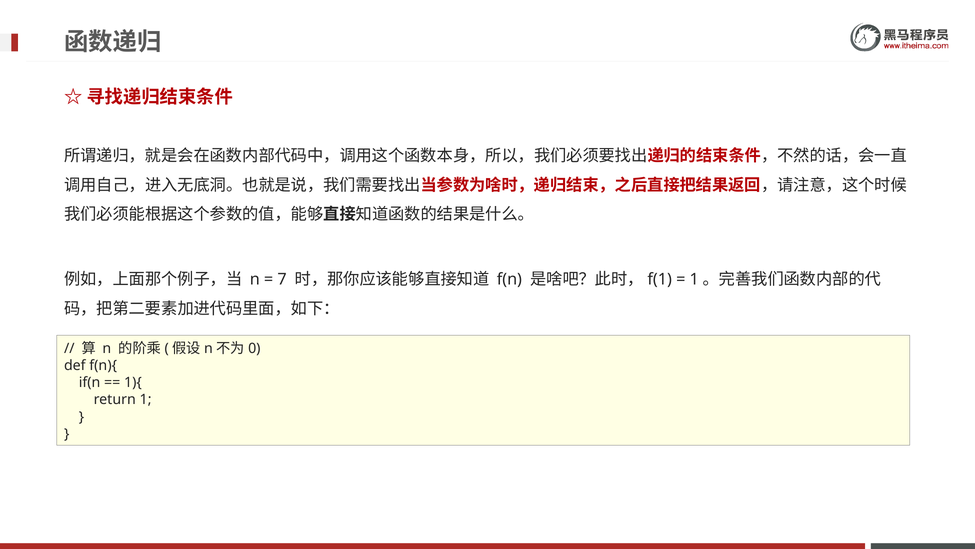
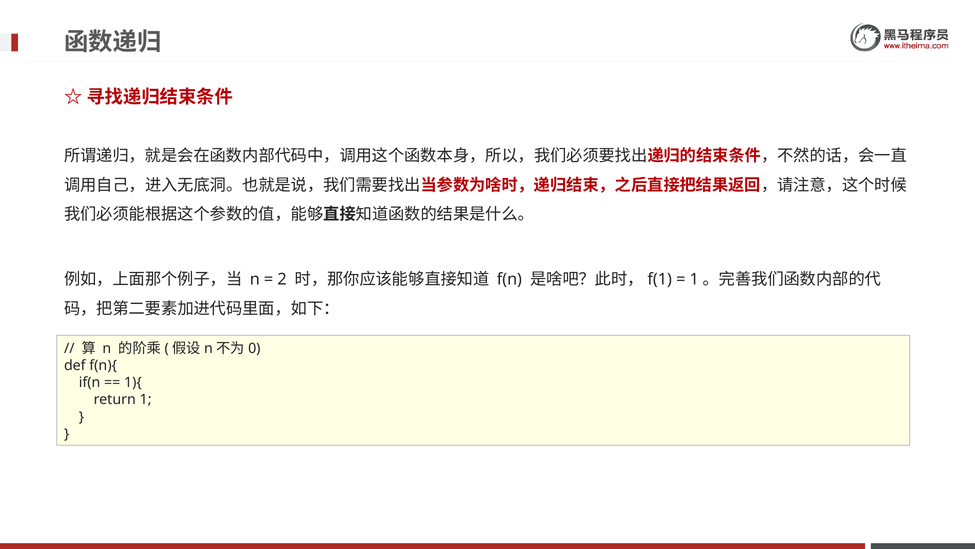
7: 7 -> 2 (282, 279)
